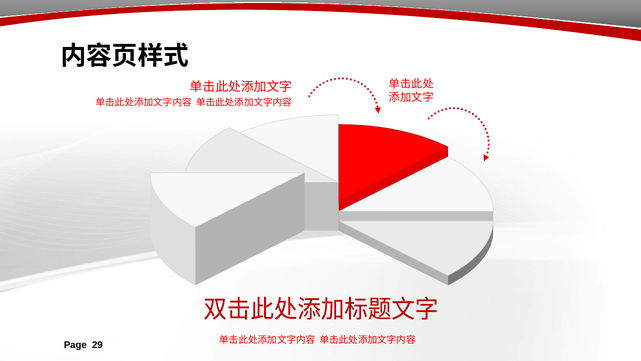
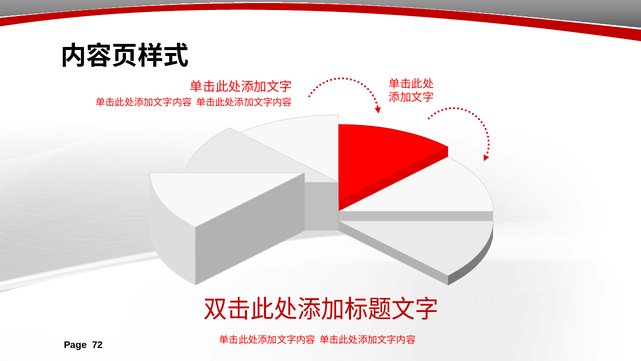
29: 29 -> 72 (97, 344)
